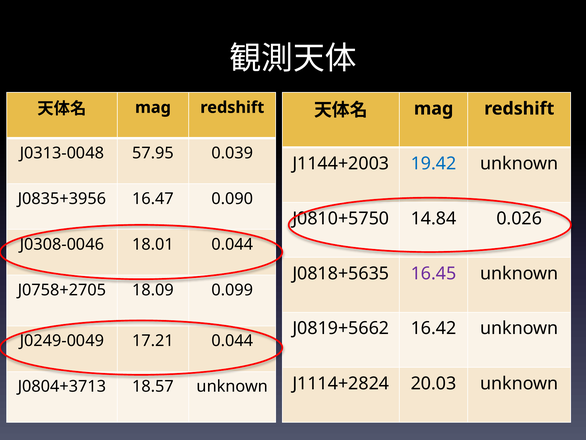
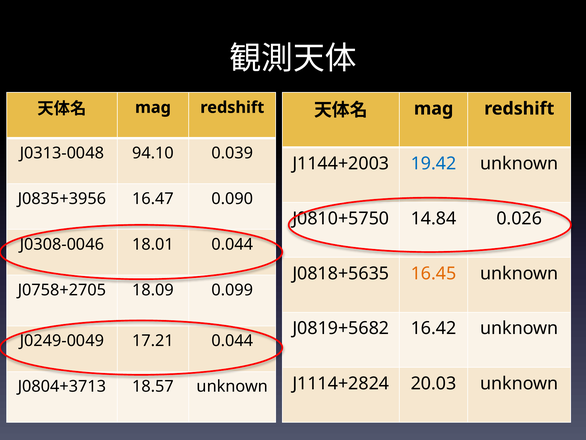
57.95: 57.95 -> 94.10 (153, 153)
16.45 colour: purple -> orange (434, 273)
J0819+5662: J0819+5662 -> J0819+5682 (341, 328)
